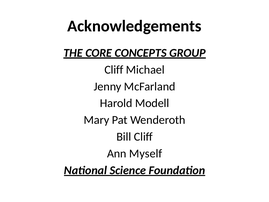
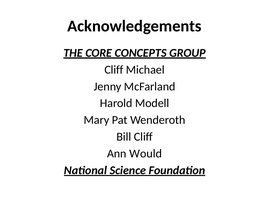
Myself: Myself -> Would (146, 153)
